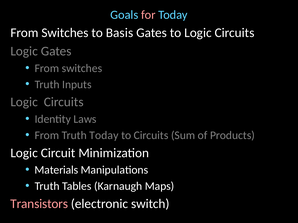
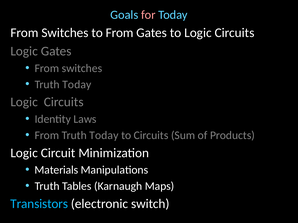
to Basis: Basis -> From (120, 33)
Inputs: Inputs -> Today (77, 85)
Transistors colour: pink -> light blue (39, 204)
